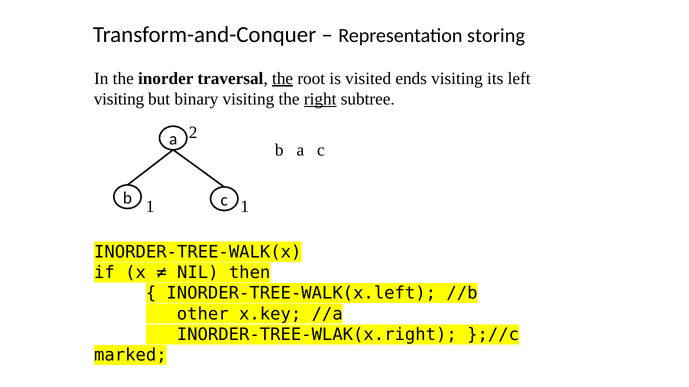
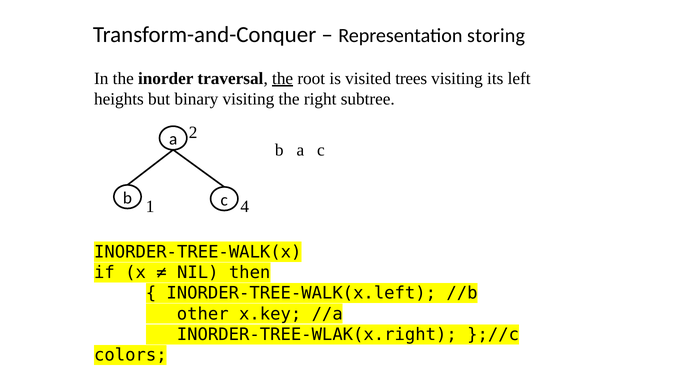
ends: ends -> trees (411, 78)
visiting: visiting -> heights (119, 99)
right underline: present -> none (320, 99)
1 1: 1 -> 4 (245, 207)
marked: marked -> colors (130, 356)
